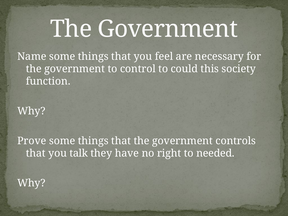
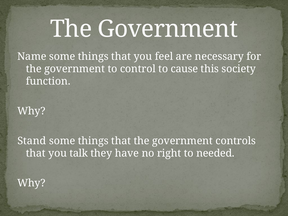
could: could -> cause (184, 69)
Prove: Prove -> Stand (32, 141)
